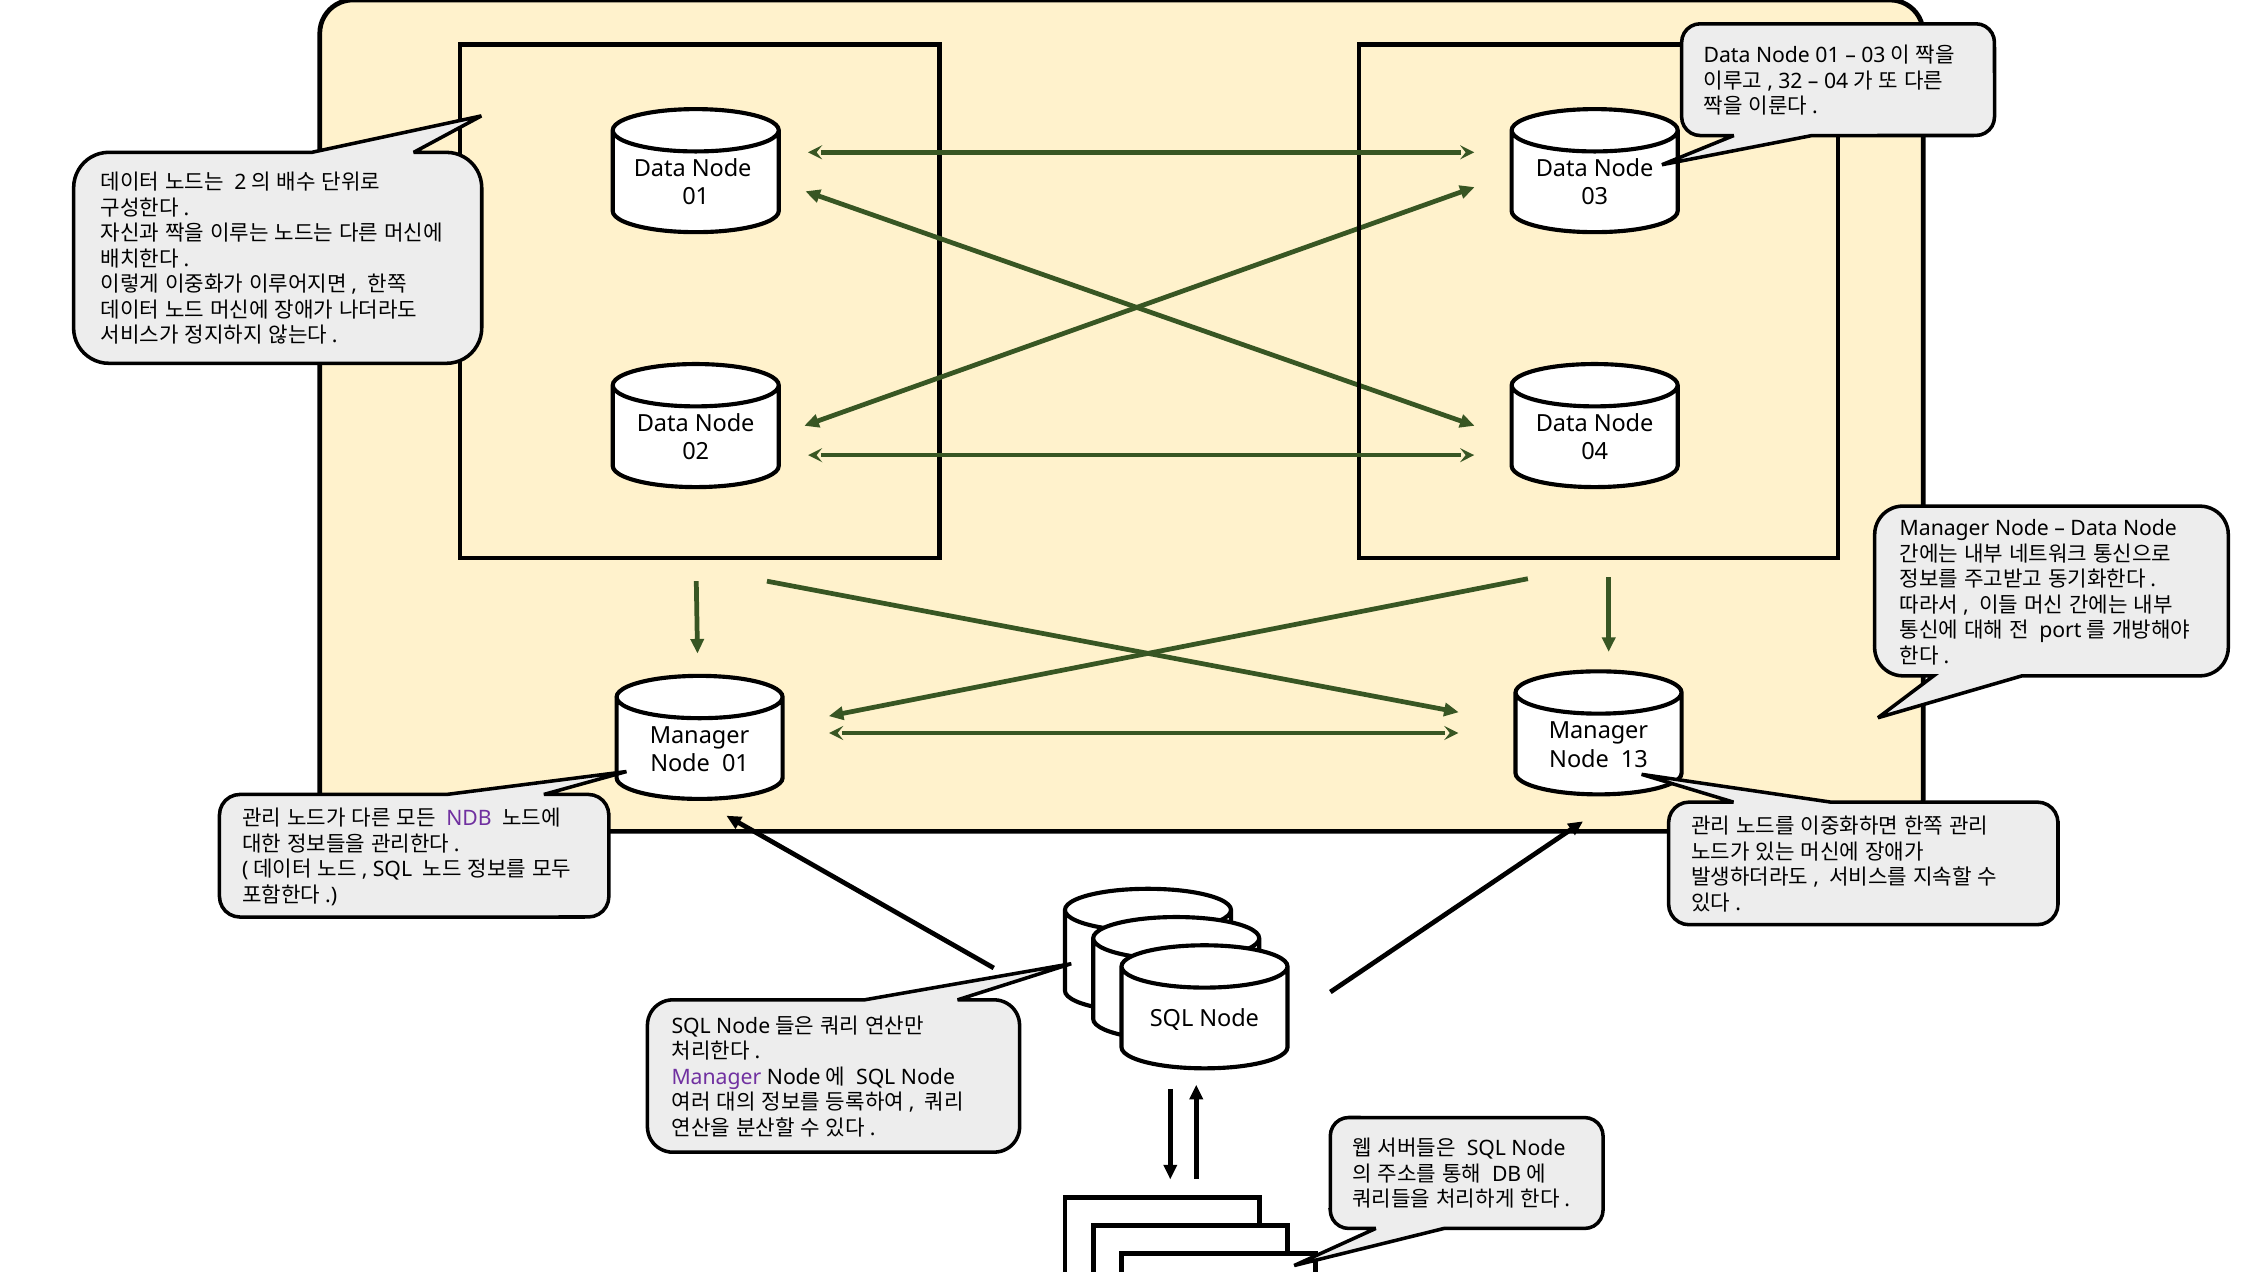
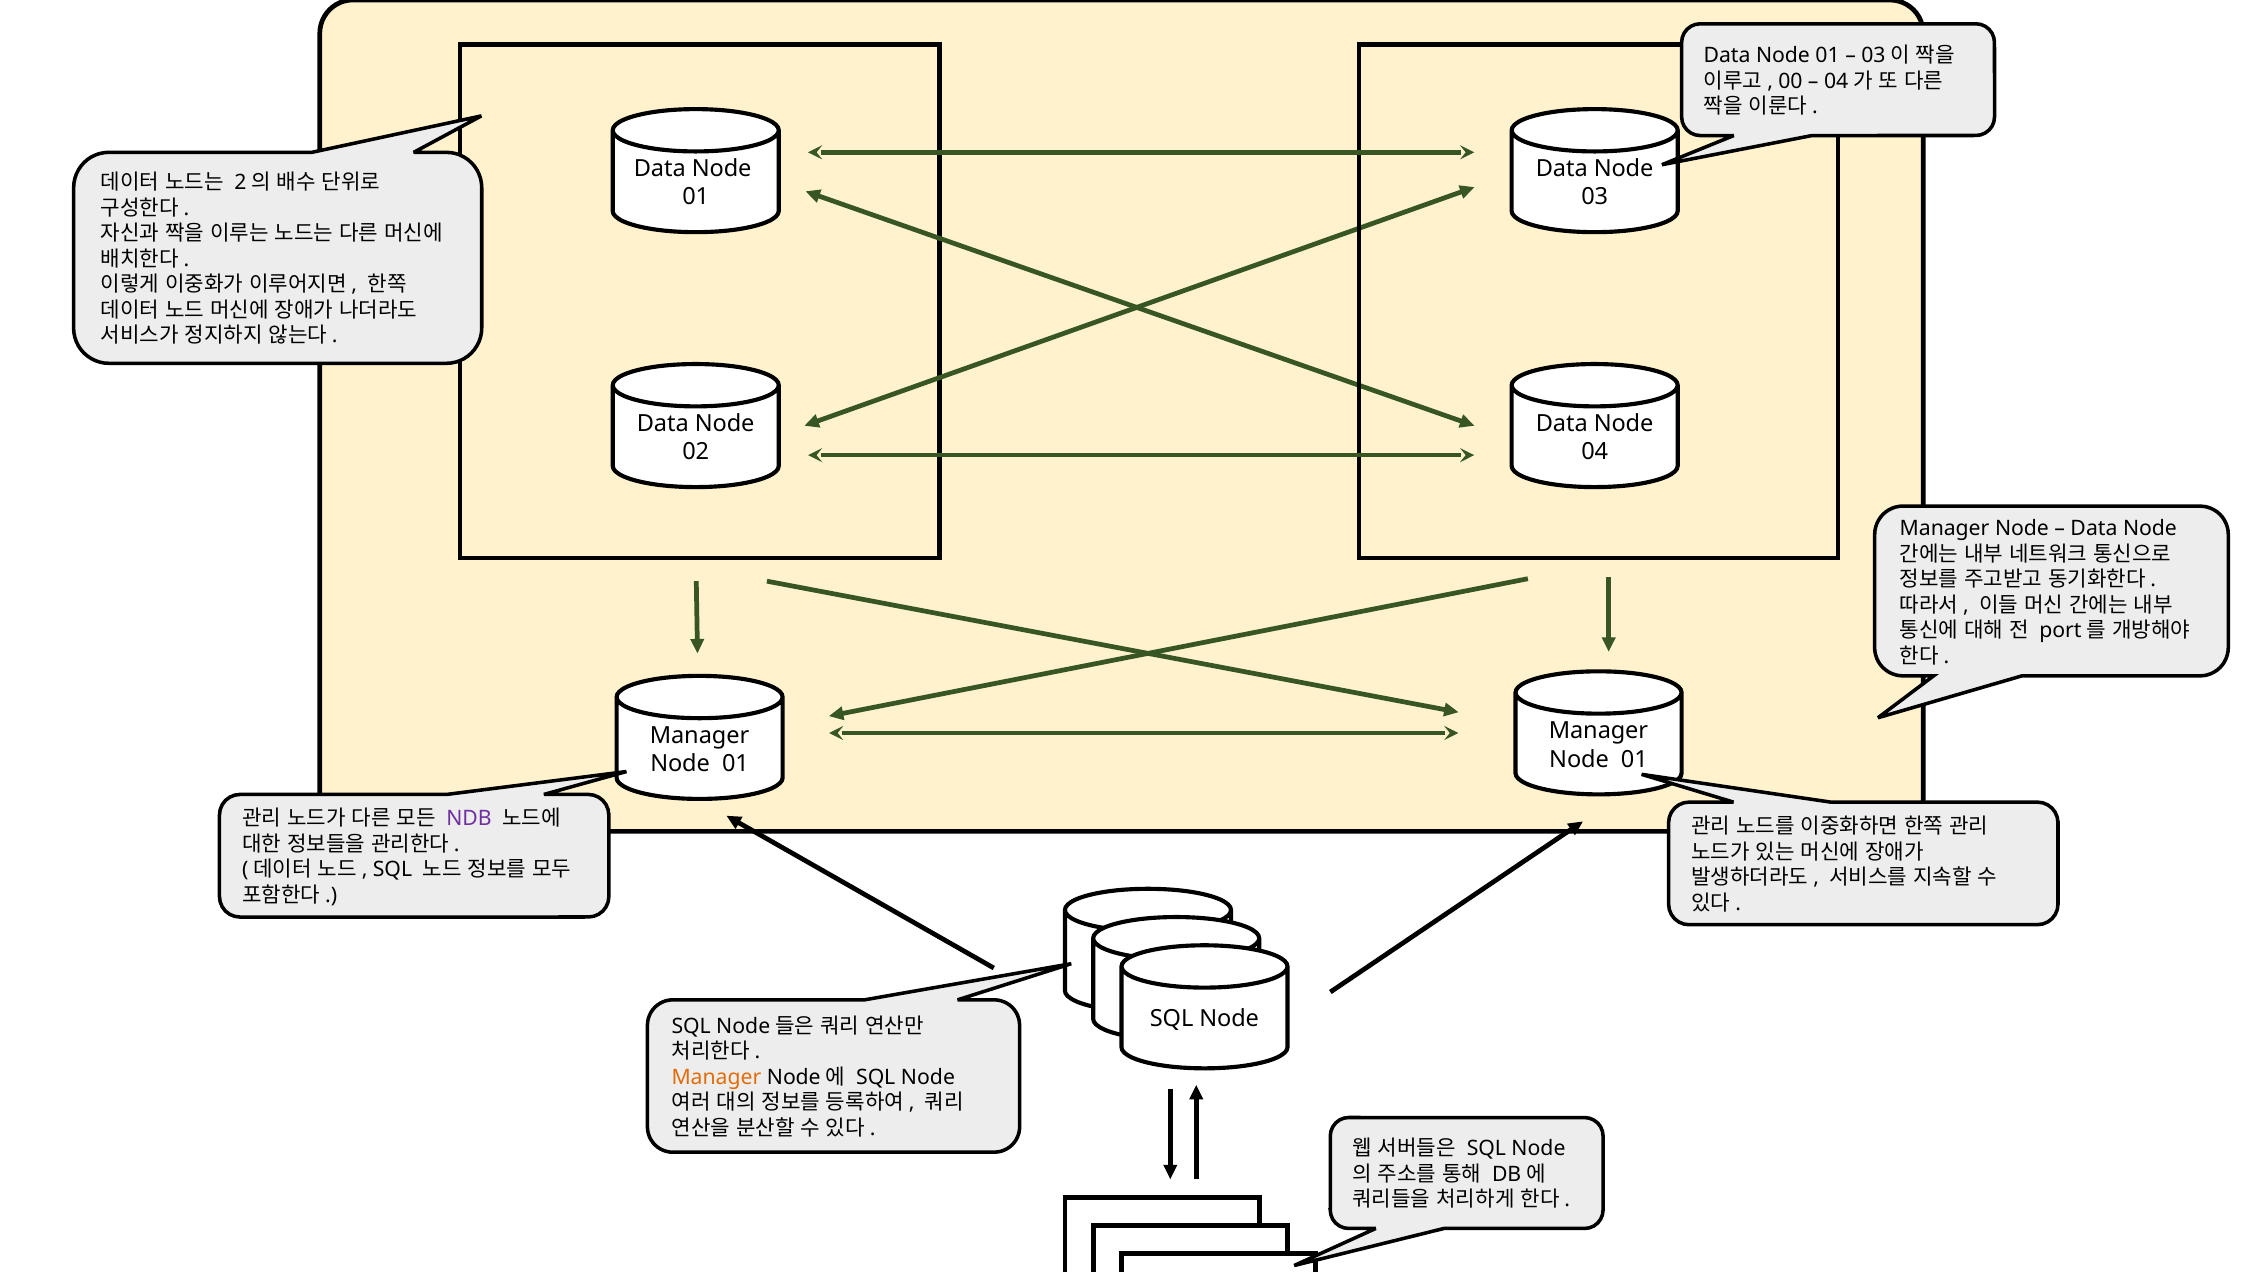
32: 32 -> 00 (1790, 81)
13: 13 -> 01 (1634, 759)
Manager colour: purple -> orange (716, 1077)
